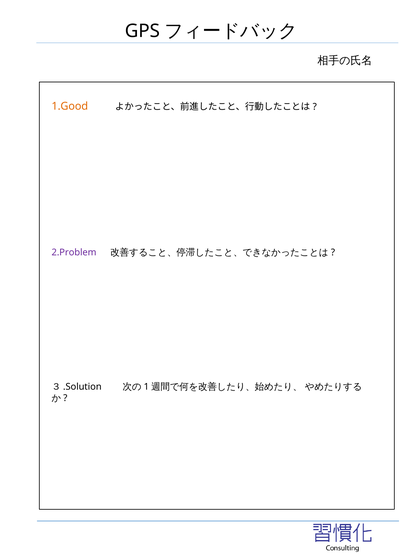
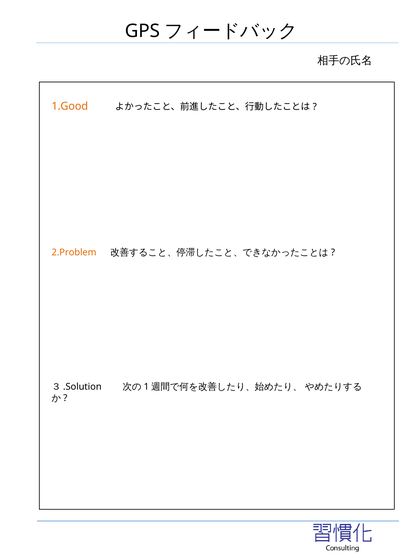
2.Problem colour: purple -> orange (74, 252)
